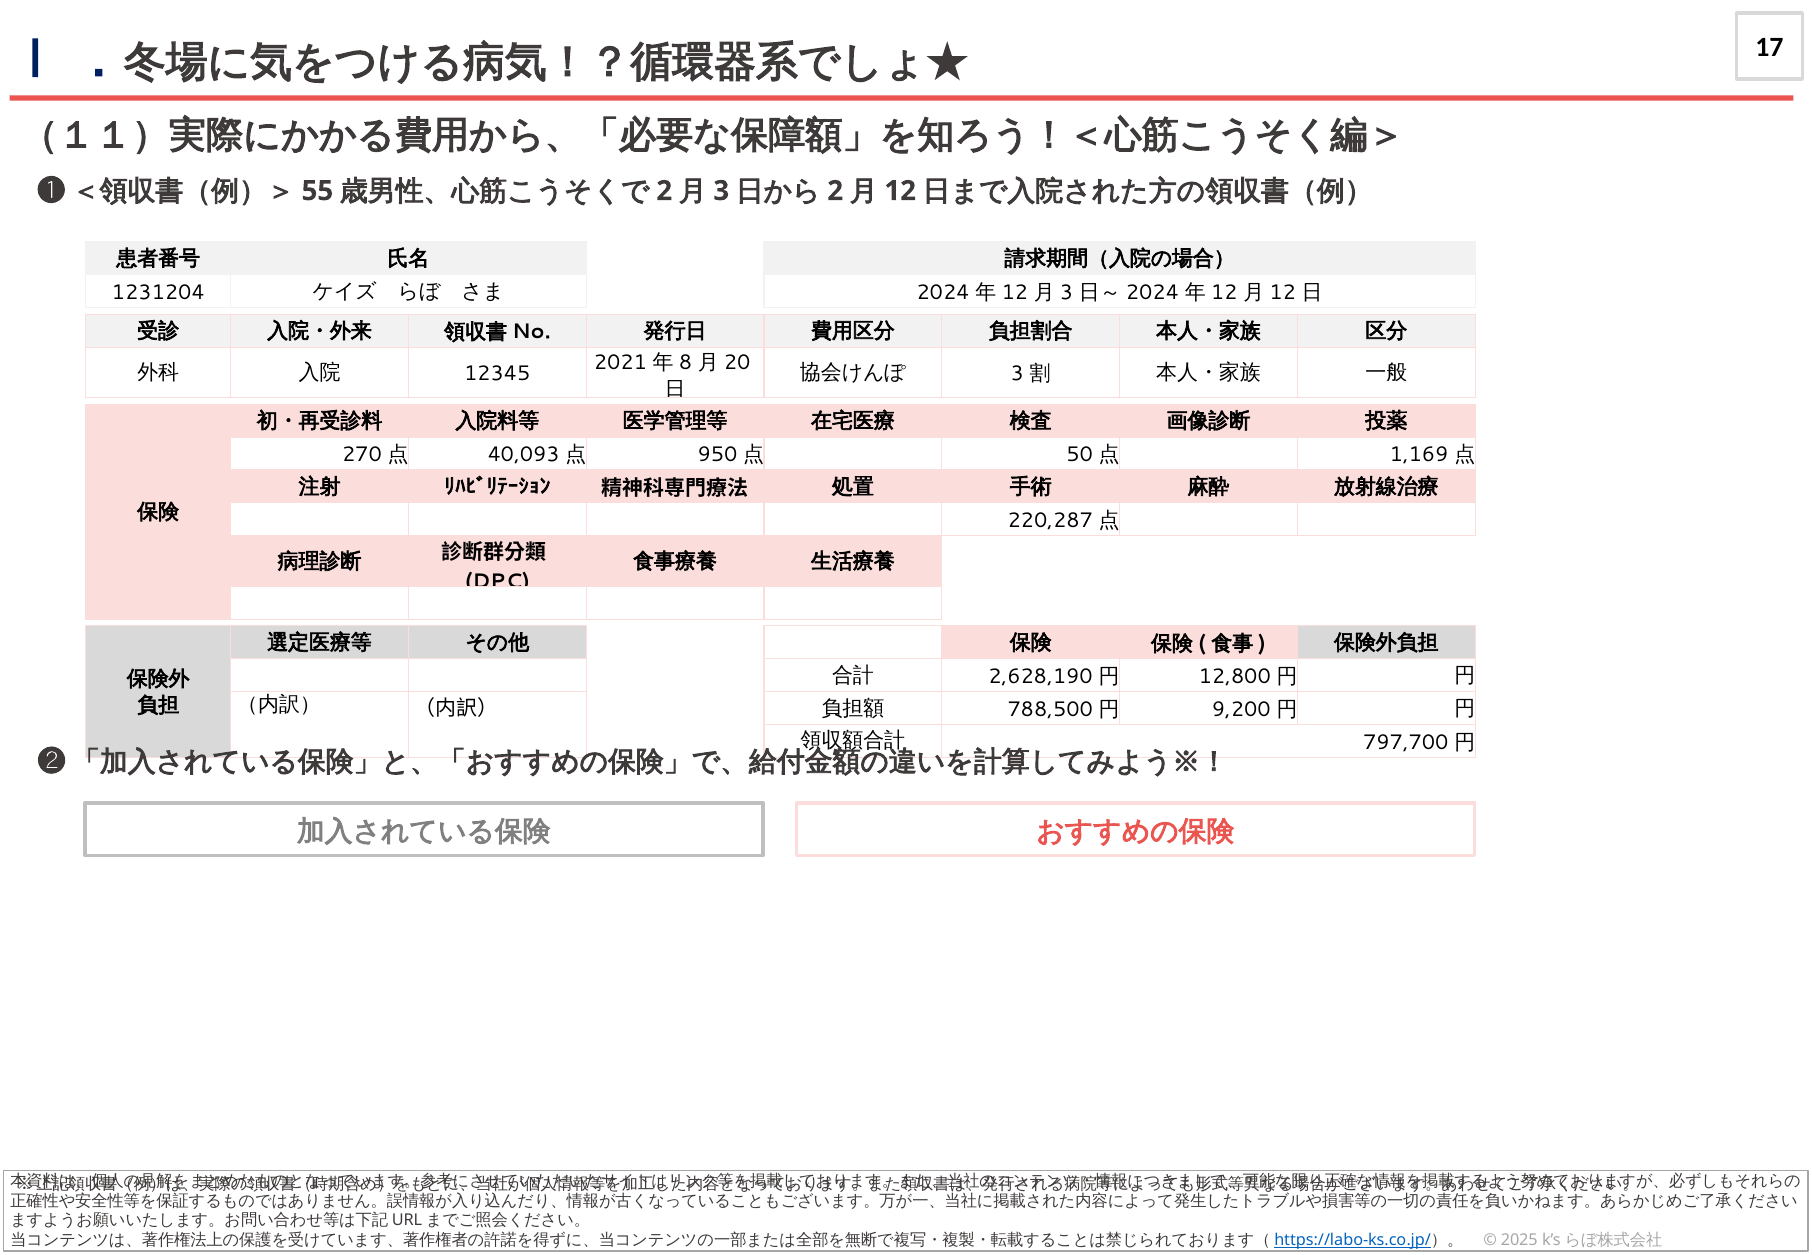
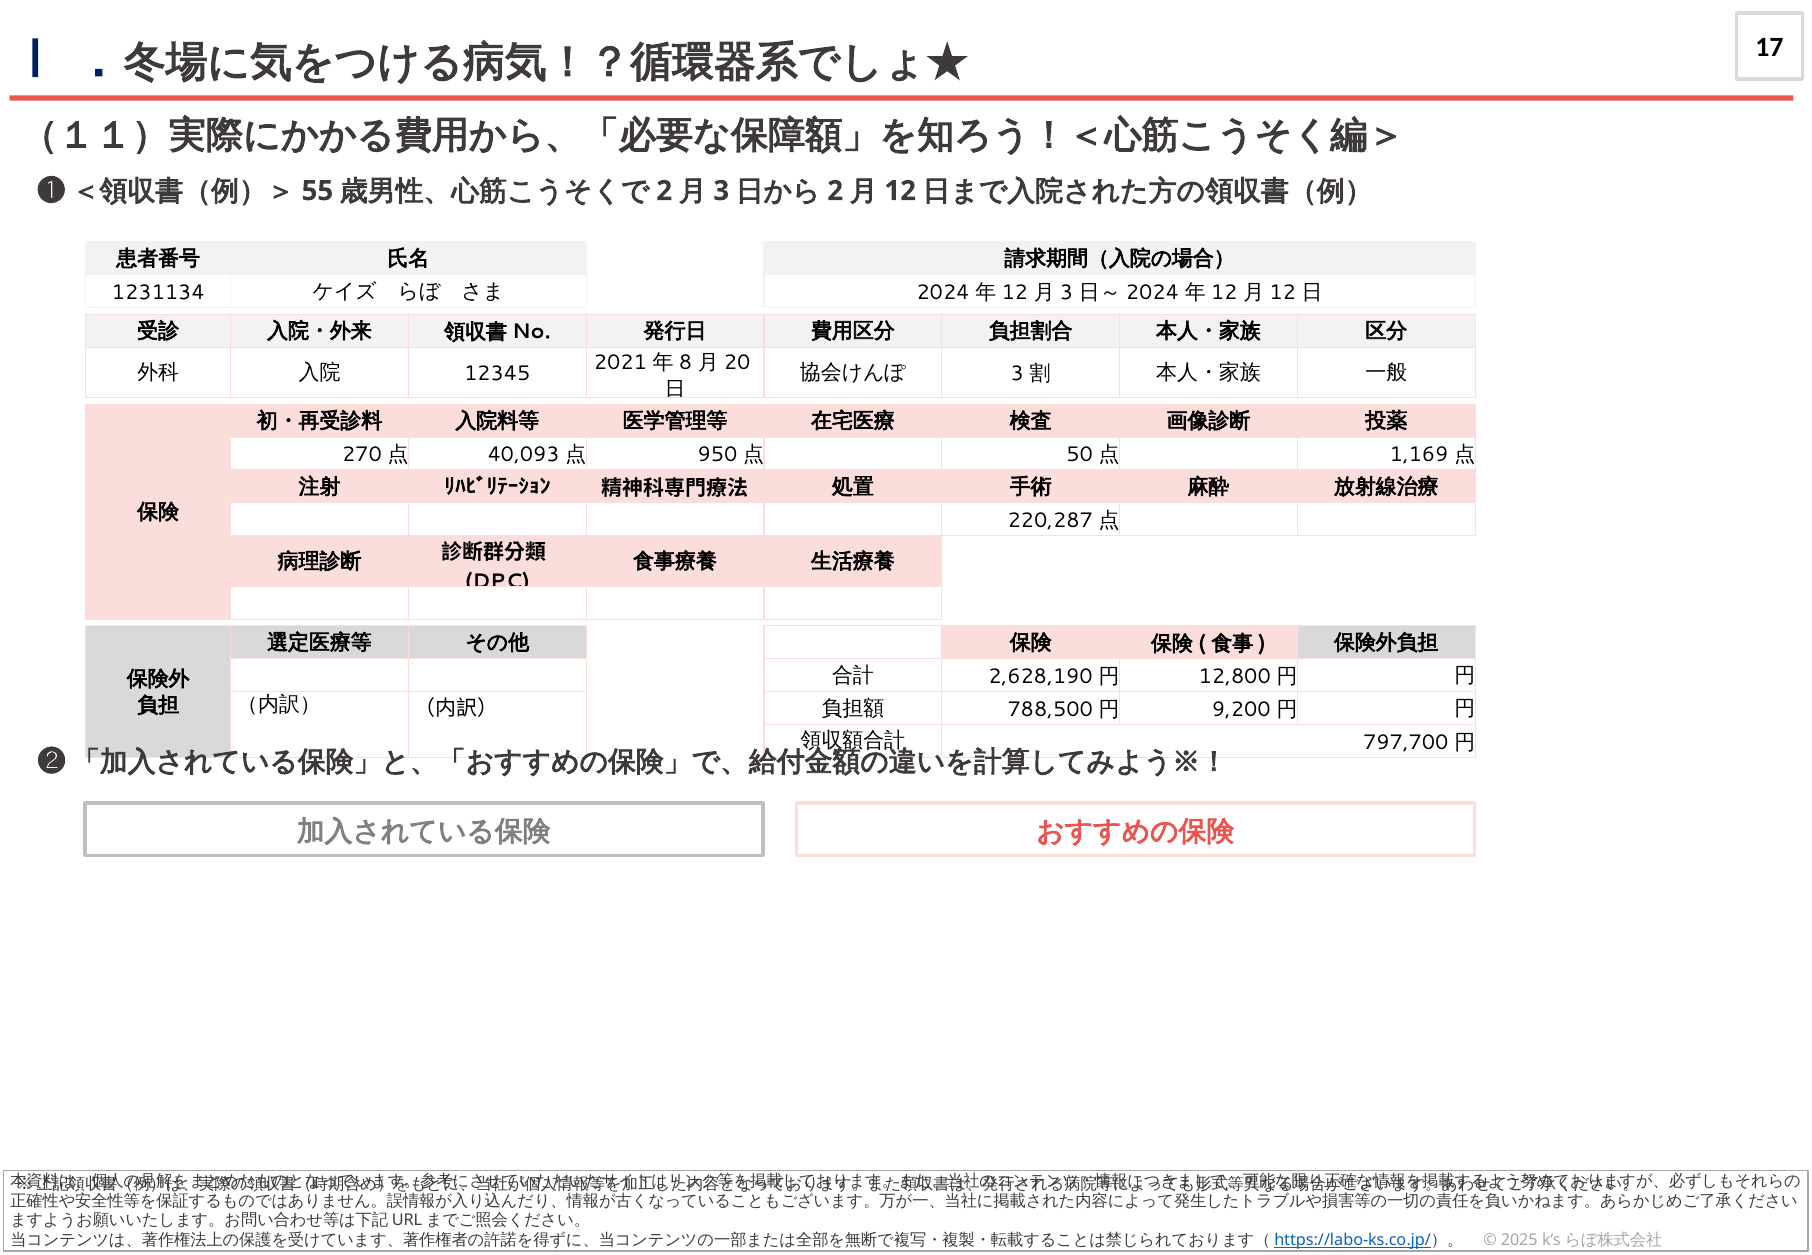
1231204: 1231204 -> 1231134 (158, 292)
